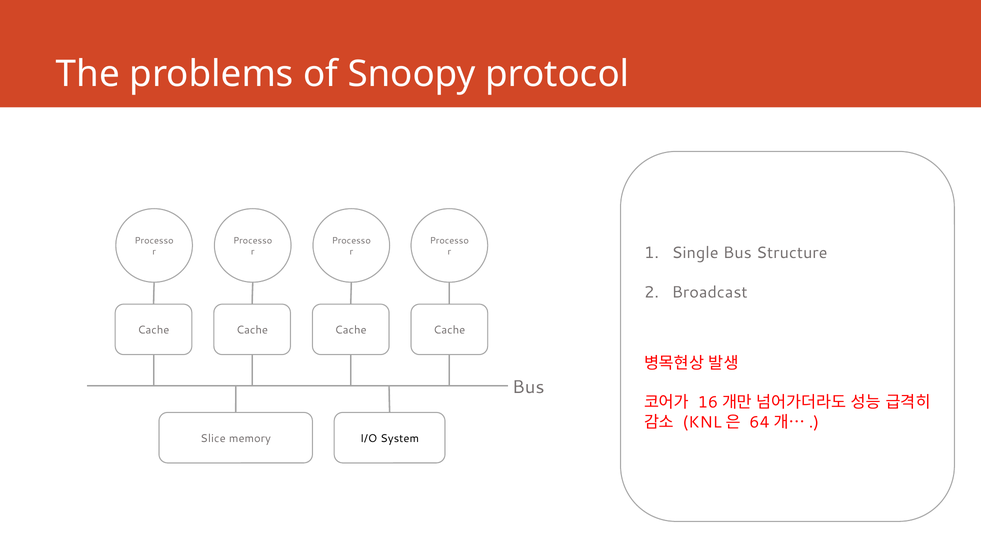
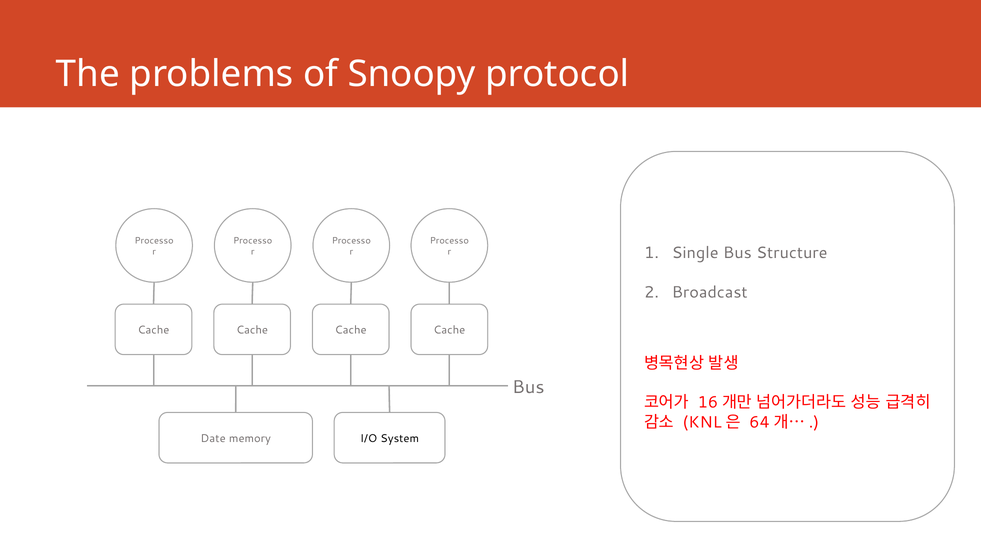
Slice: Slice -> Date (213, 438)
